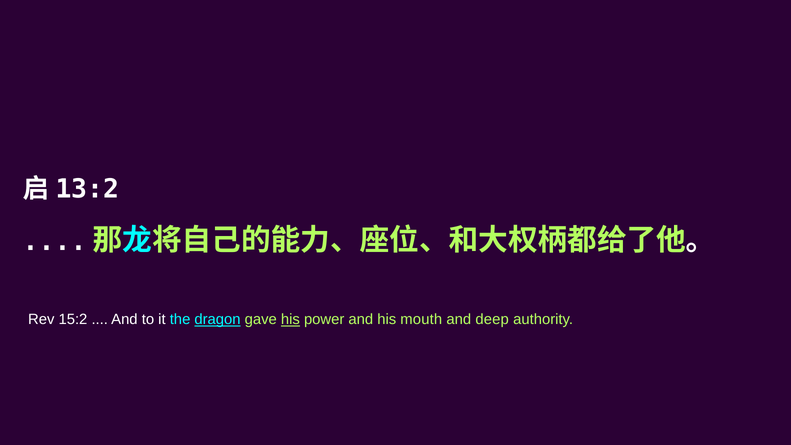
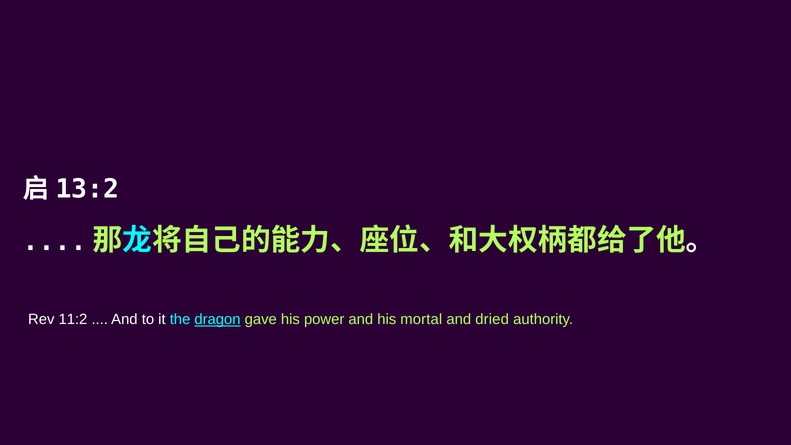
15:2: 15:2 -> 11:2 (73, 319)
his underline: present -> none (290, 319)
mouth: mouth -> mortal (421, 319)
deep: deep -> dried (492, 319)
